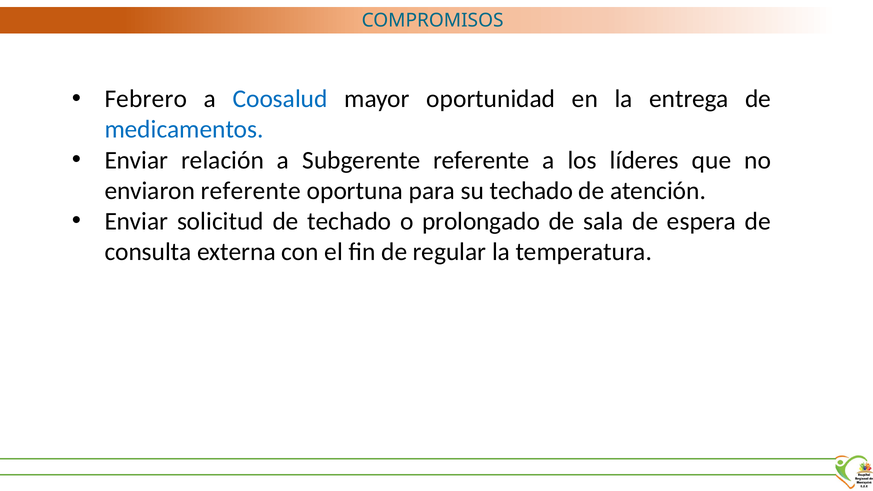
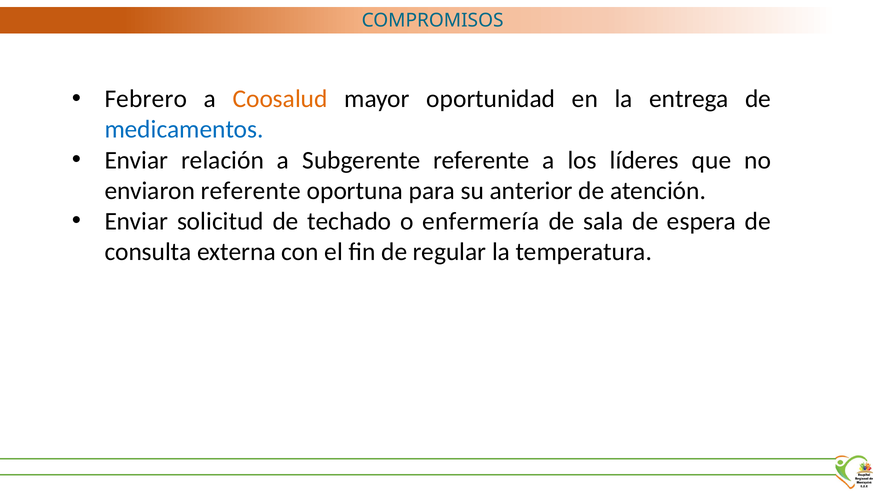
Coosalud colour: blue -> orange (280, 99)
su techado: techado -> anterior (531, 191)
prolongado: prolongado -> enfermería (481, 221)
